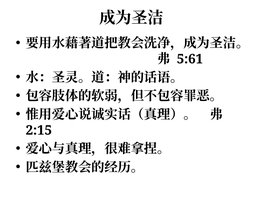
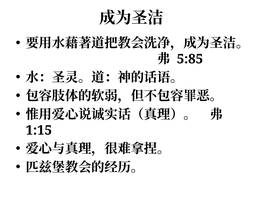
5:61: 5:61 -> 5:85 (190, 59)
2:15: 2:15 -> 1:15 (39, 130)
